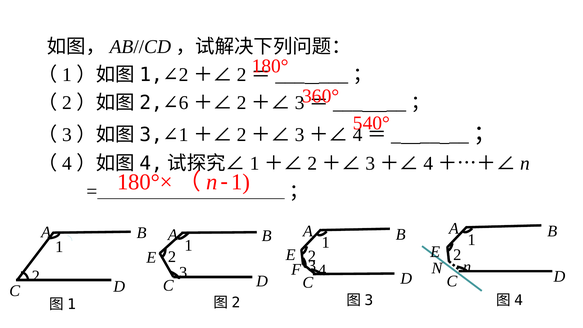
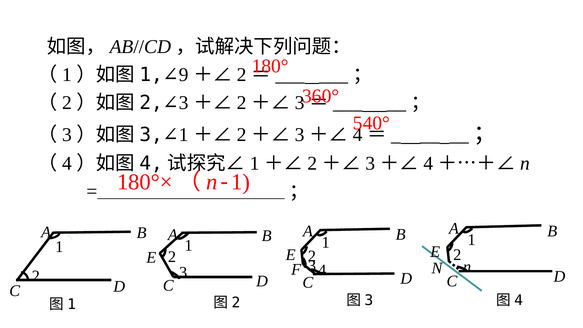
2: 2 -> 9 (184, 75)
6: 6 -> 3 (184, 103)
